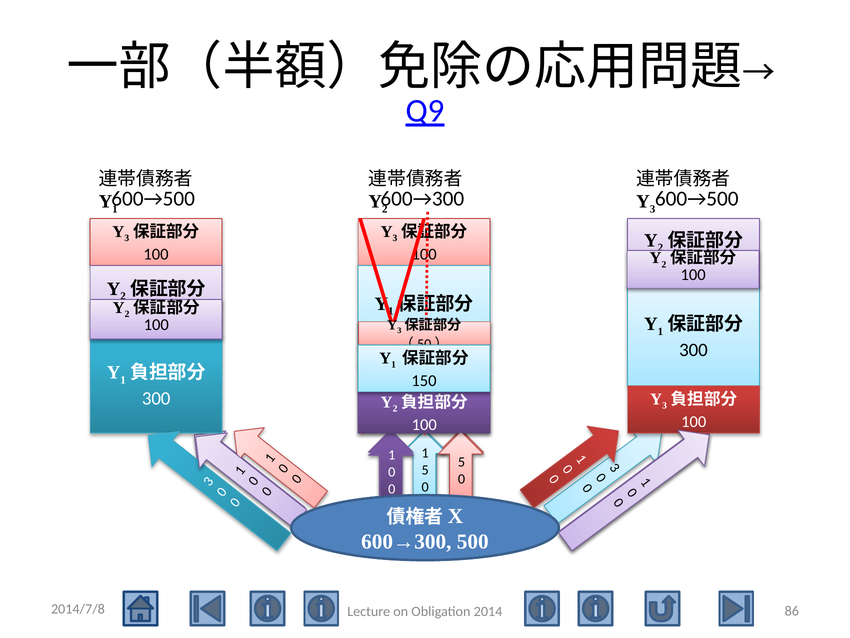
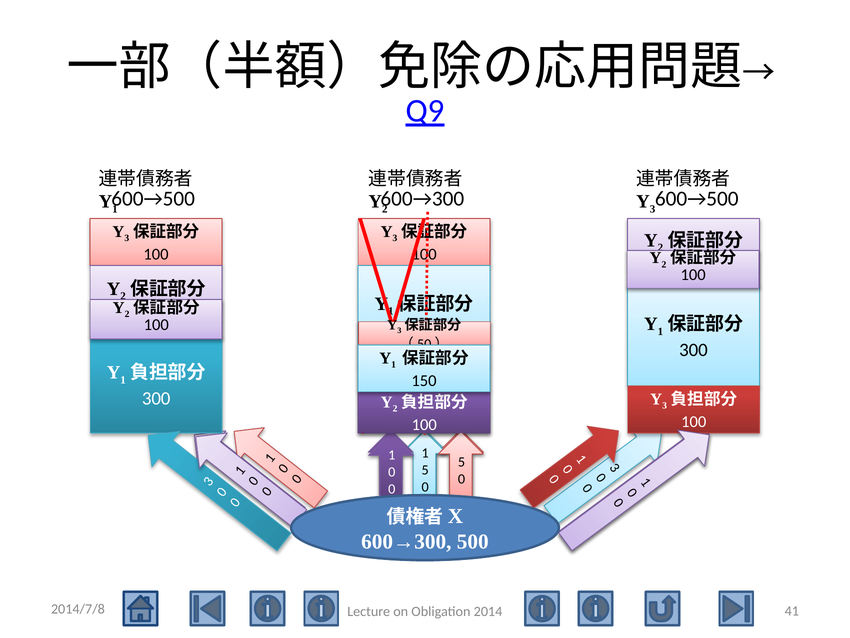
86: 86 -> 41 (792, 611)
